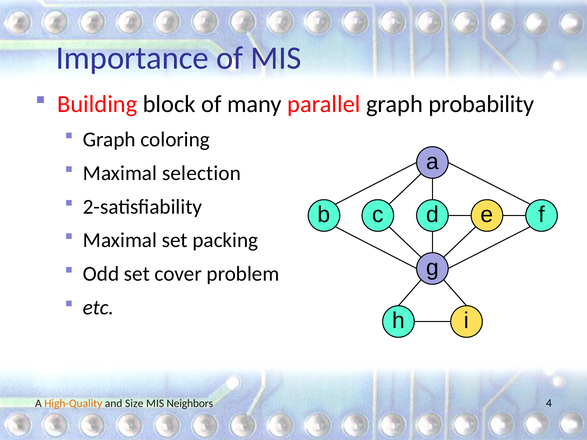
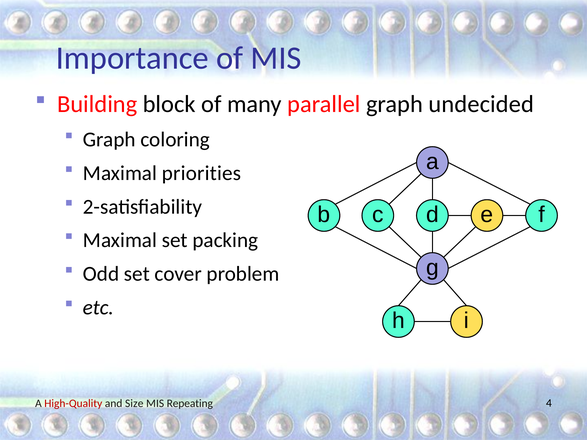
probability: probability -> undecided (481, 104)
selection: selection -> priorities (202, 173)
High-Quality colour: orange -> red (73, 404)
Neighbors: Neighbors -> Repeating (190, 404)
